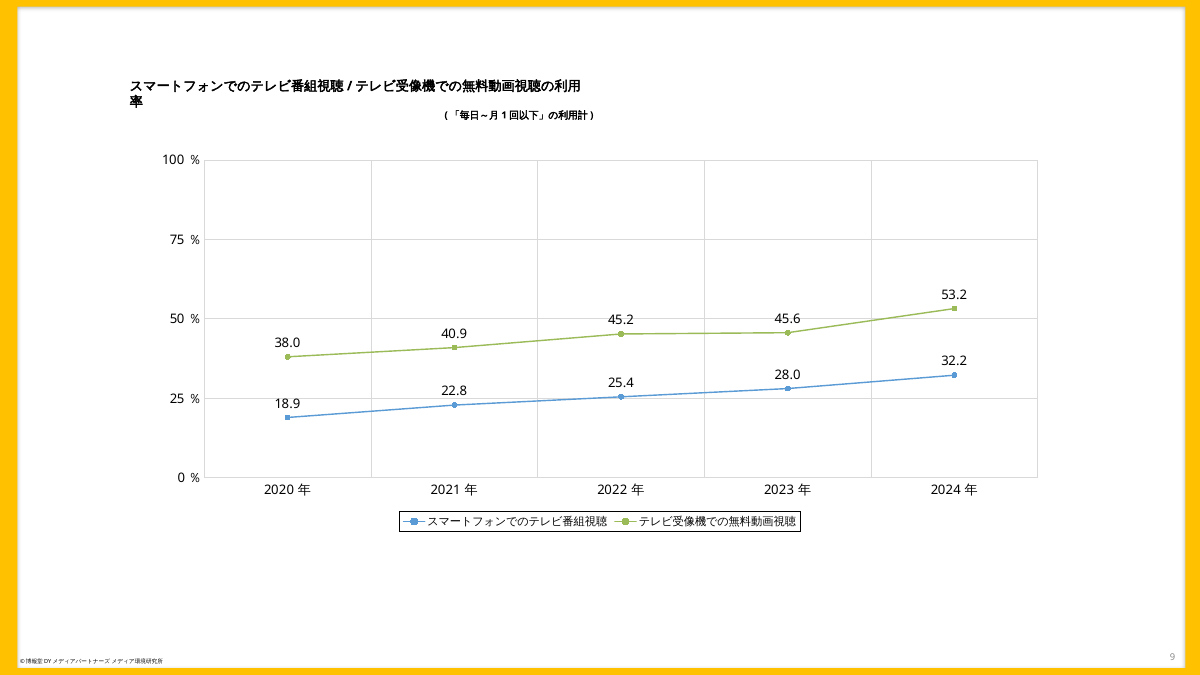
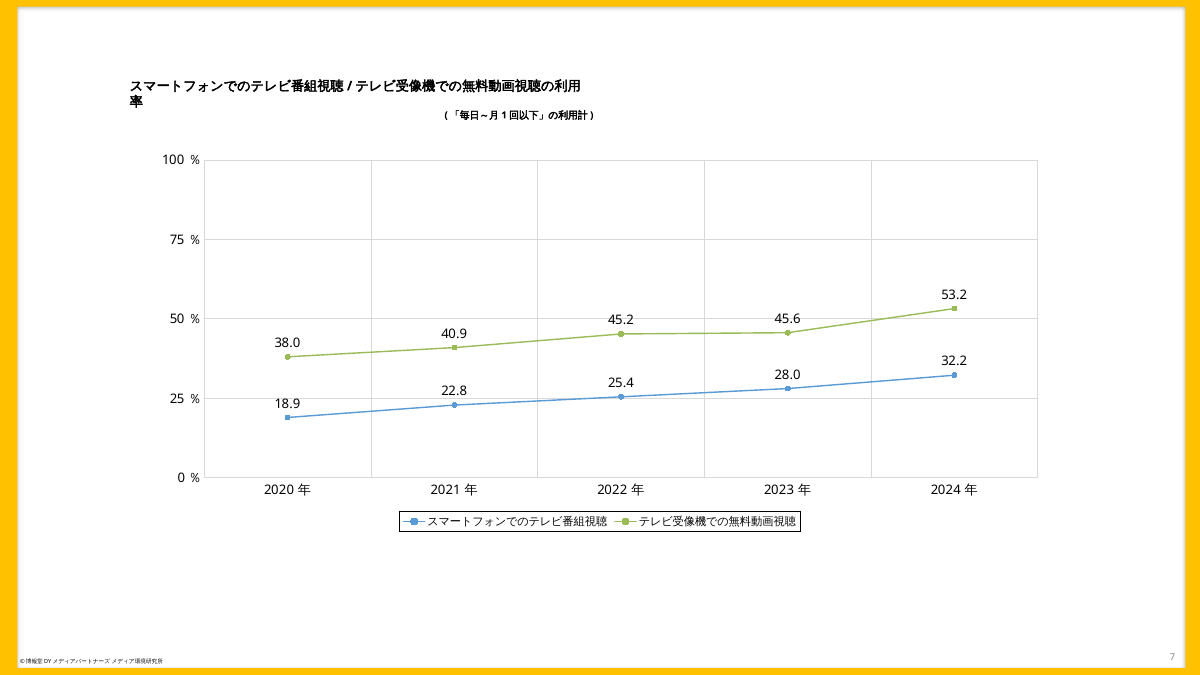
9: 9 -> 7 (1173, 657)
